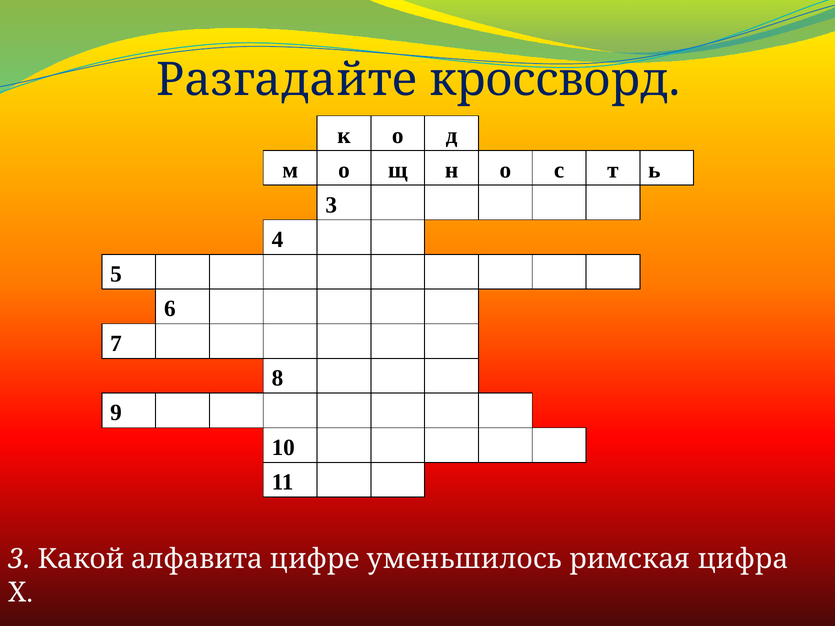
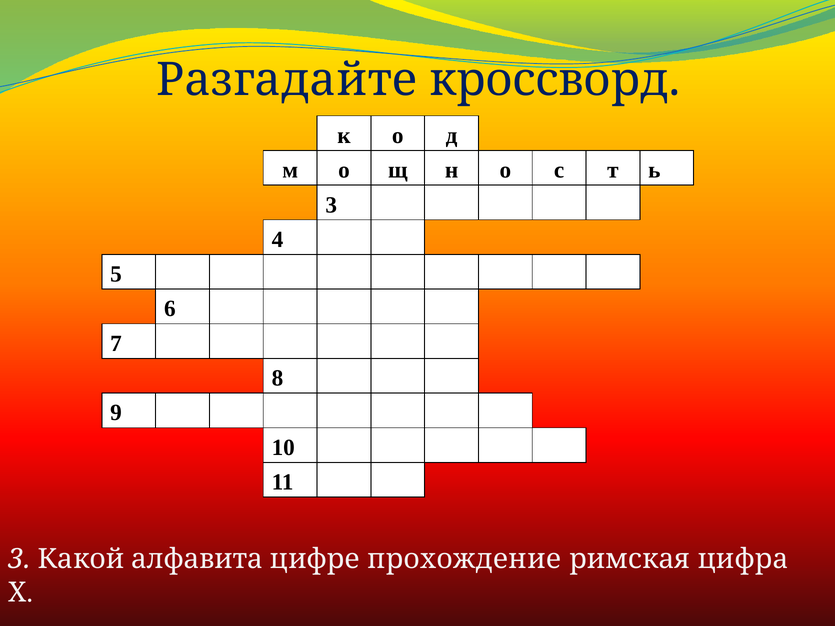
уменьшилось: уменьшилось -> прохождение (464, 559)
